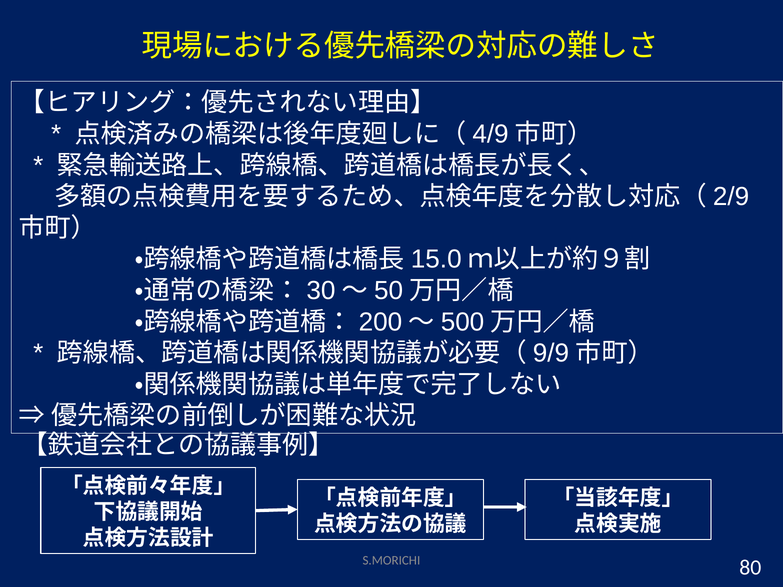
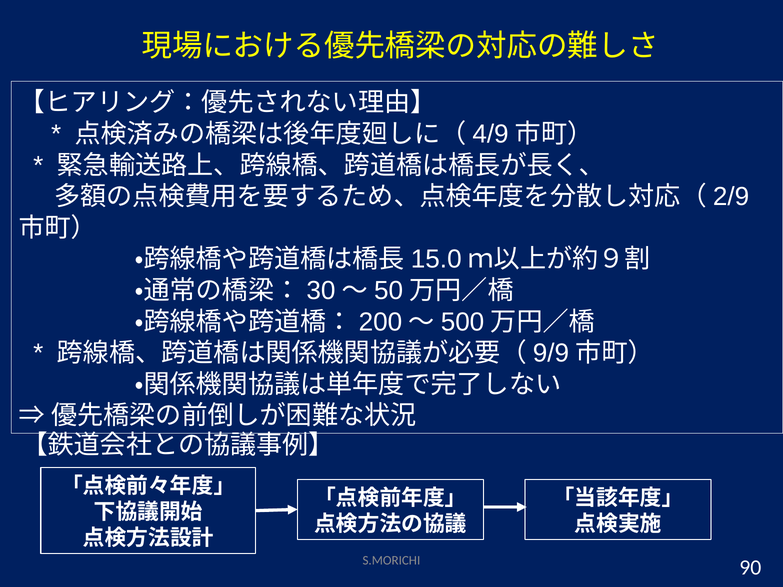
80: 80 -> 90 (750, 568)
